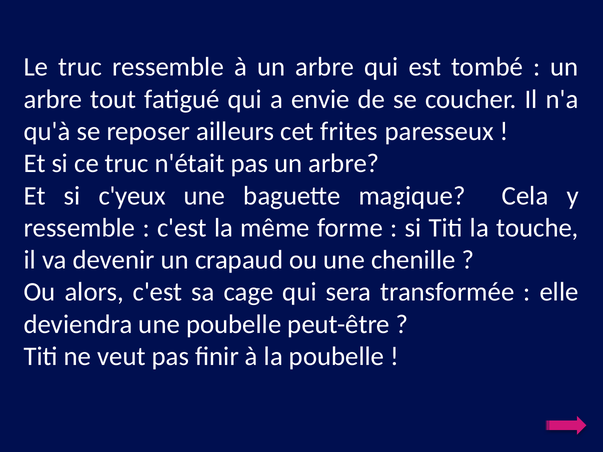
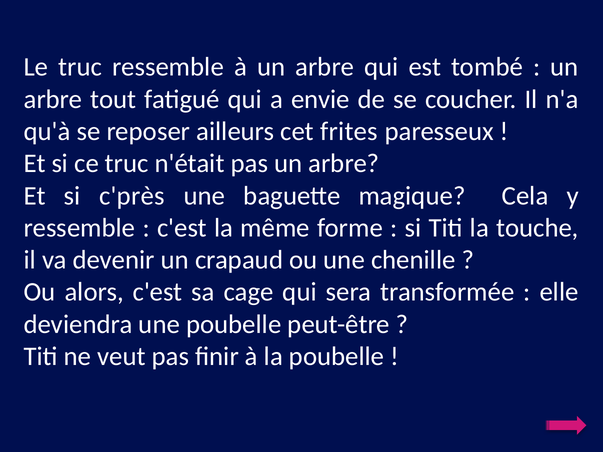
c'yeux: c'yeux -> c'près (132, 196)
